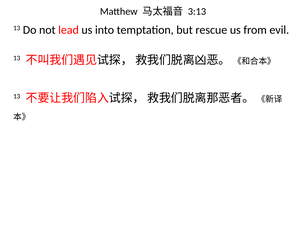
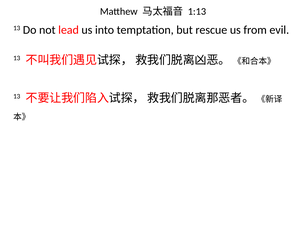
3:13: 3:13 -> 1:13 (197, 11)
